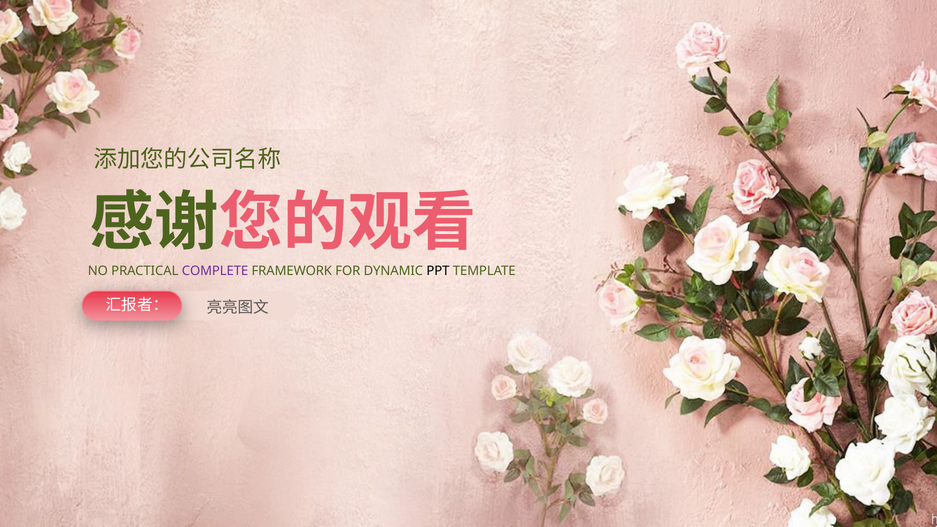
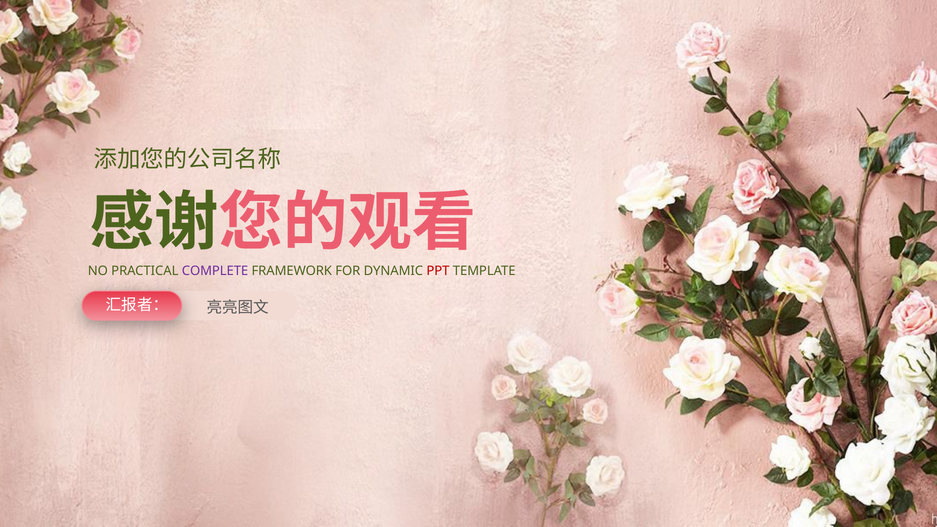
PPT colour: black -> red (438, 271)
